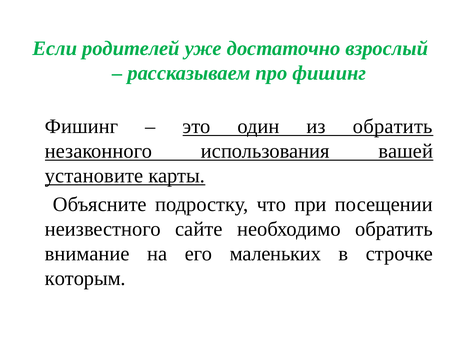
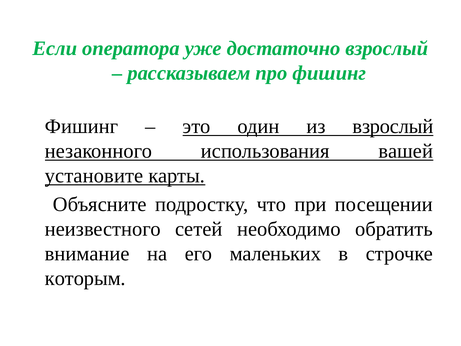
родителей: родителей -> оператора (131, 48)
из обратить: обратить -> взрослый (393, 126)
сайте: сайте -> сетей (199, 229)
